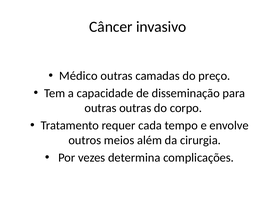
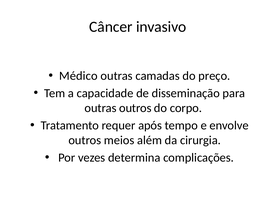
outras outras: outras -> outros (135, 108)
cada: cada -> após (150, 126)
